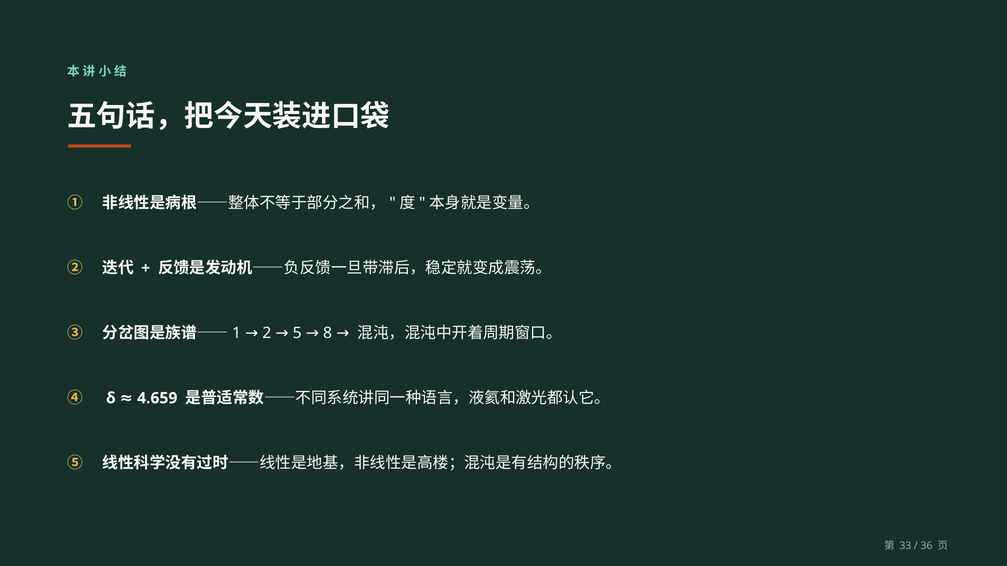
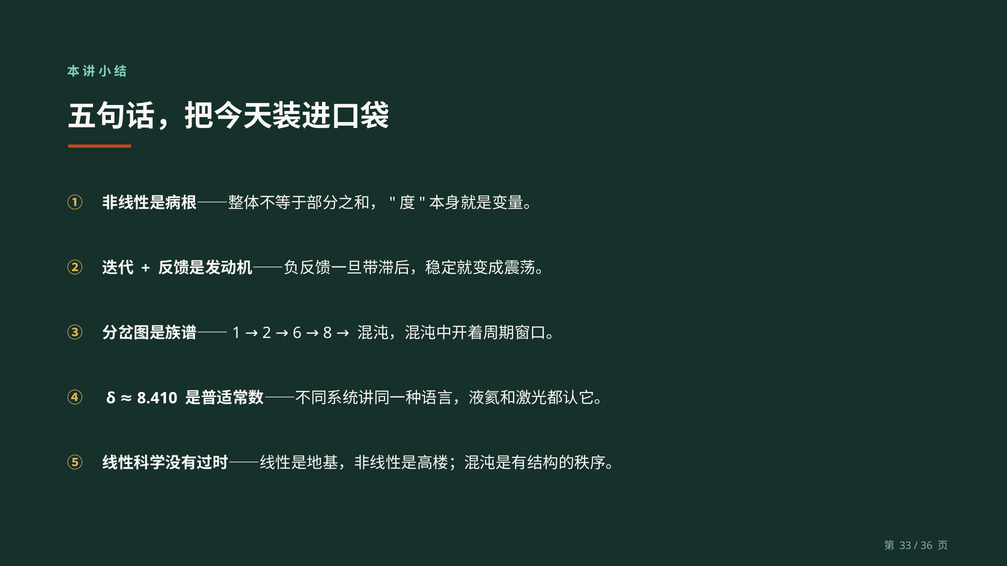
5: 5 -> 6 (297, 333)
4.659: 4.659 -> 8.410 (157, 398)
